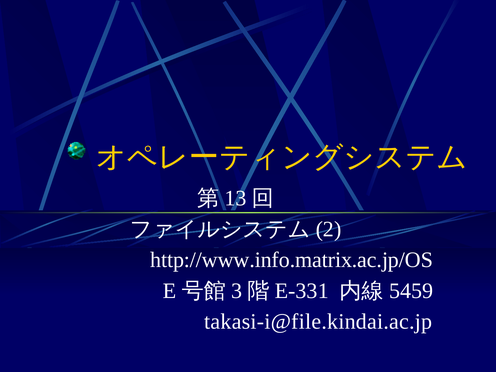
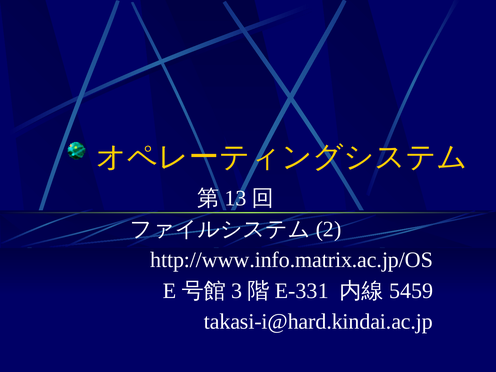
takasi-i@file.kindai.ac.jp: takasi-i@file.kindai.ac.jp -> takasi-i@hard.kindai.ac.jp (318, 322)
